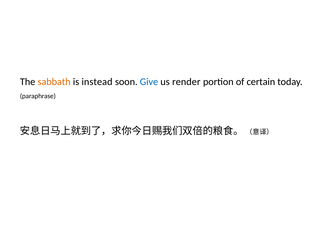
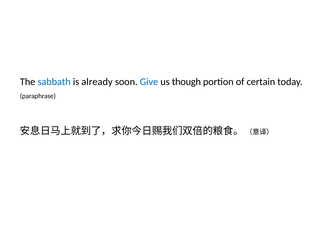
sabbath colour: orange -> blue (54, 82)
instead: instead -> already (97, 82)
render: render -> though (186, 82)
